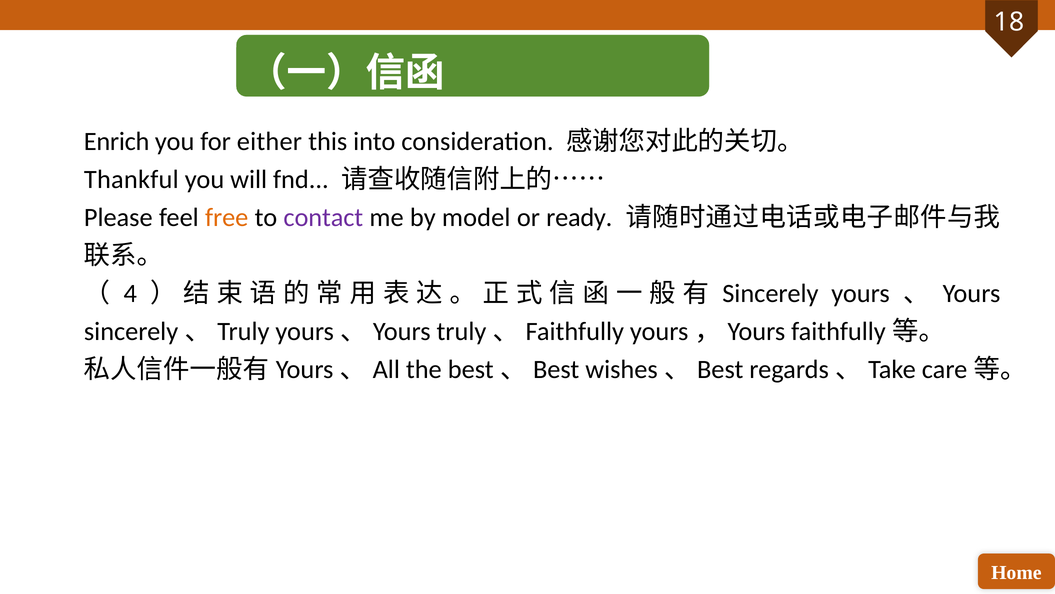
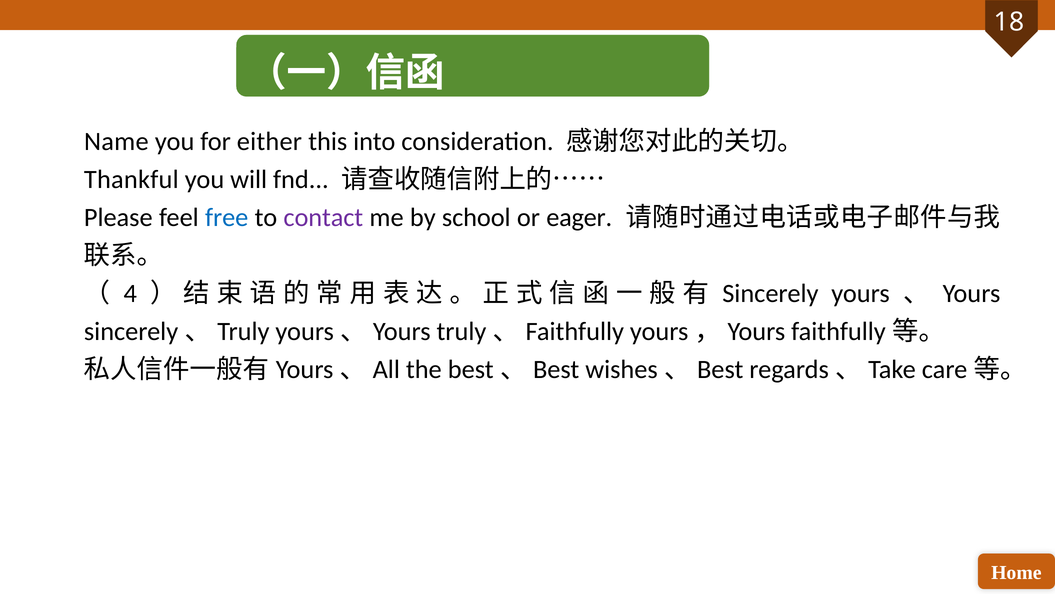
Enrich: Enrich -> Name (116, 141)
free colour: orange -> blue (227, 217)
model: model -> school (476, 217)
ready: ready -> eager (579, 217)
